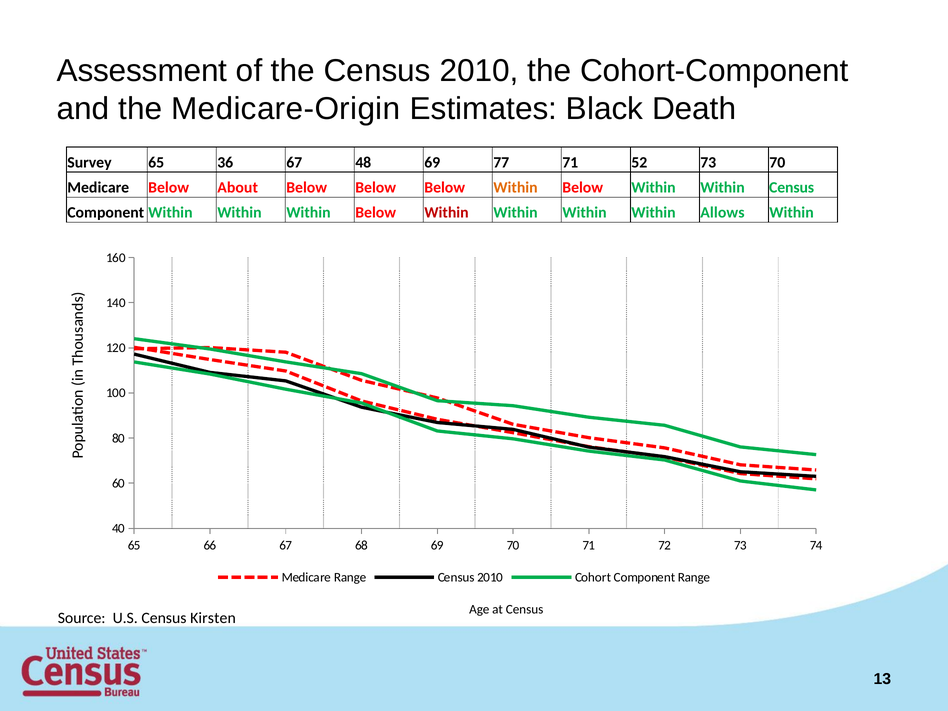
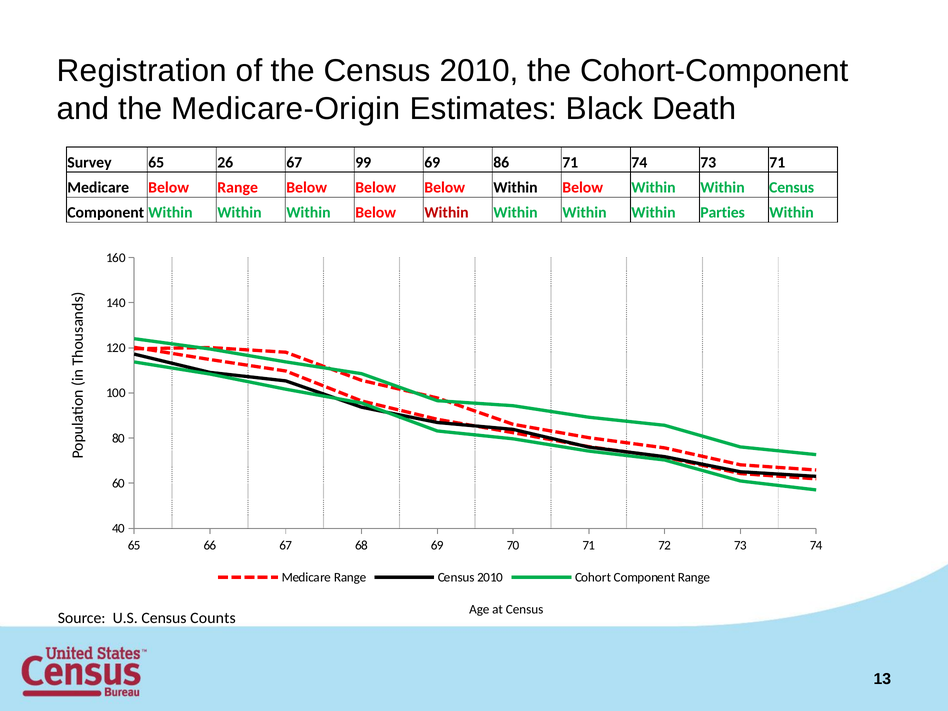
Assessment: Assessment -> Registration (142, 71)
36: 36 -> 26 (225, 163)
48: 48 -> 99 (363, 163)
77: 77 -> 86 (501, 163)
71 52: 52 -> 74 (639, 163)
73 70: 70 -> 71 (777, 163)
Below About: About -> Range (238, 188)
Within colour: orange -> black (515, 188)
Allows: Allows -> Parties (723, 213)
Kirsten: Kirsten -> Counts (213, 618)
